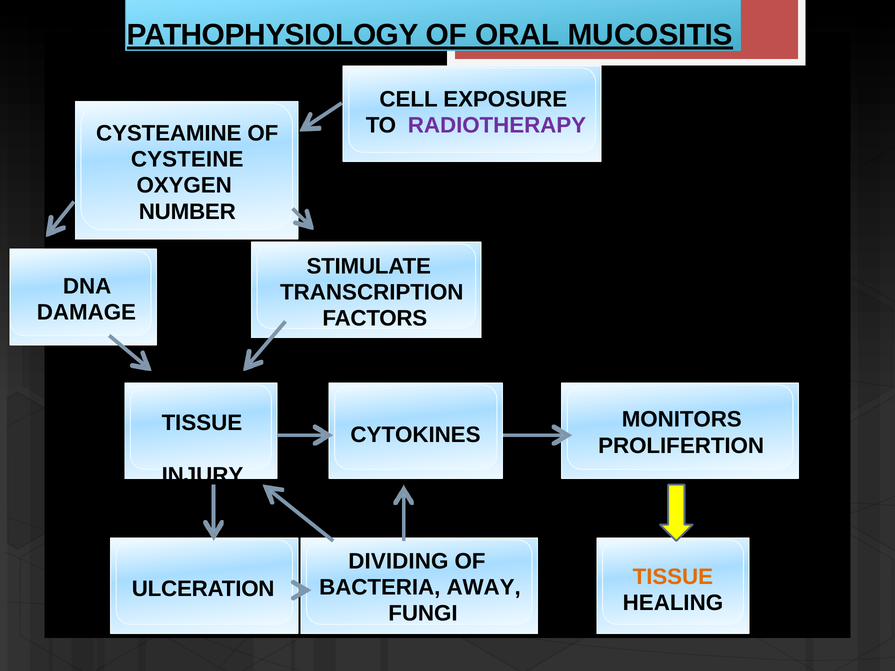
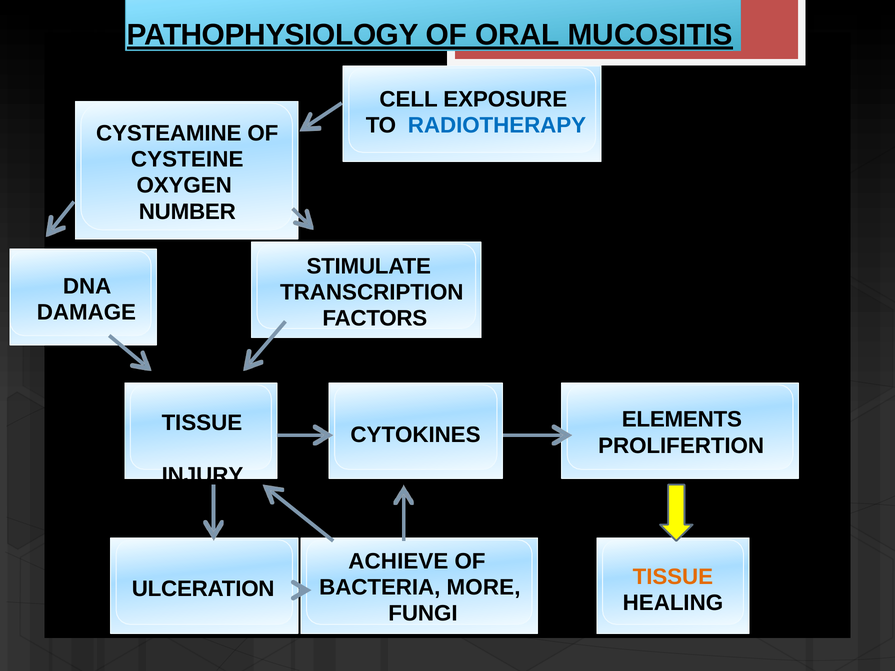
RADIOTHERAPY colour: purple -> blue (497, 126)
MONITORS: MONITORS -> ELEMENTS (682, 420)
DIVIDING: DIVIDING -> ACHIEVE (398, 561)
AWAY: AWAY -> MORE (484, 588)
